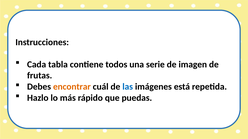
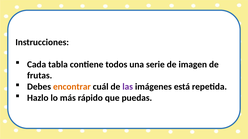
las colour: blue -> purple (128, 87)
